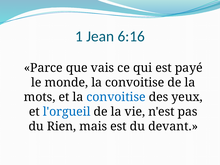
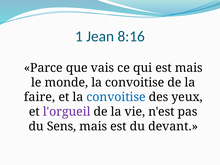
6:16: 6:16 -> 8:16 (131, 36)
est payé: payé -> mais (189, 68)
mots: mots -> faire (40, 97)
l'orgueil colour: blue -> purple (67, 112)
Rien: Rien -> Sens (62, 126)
